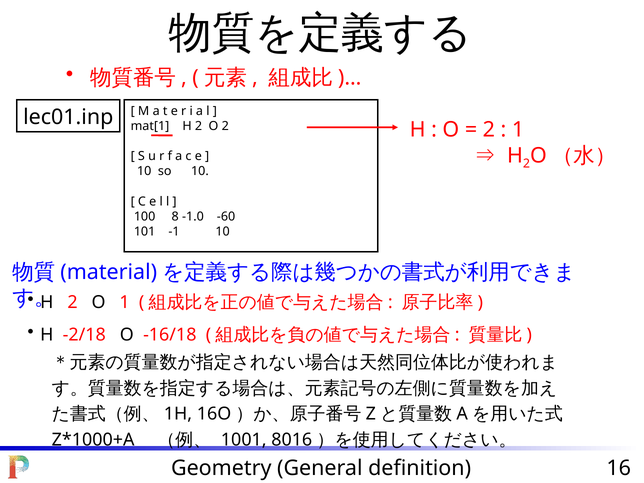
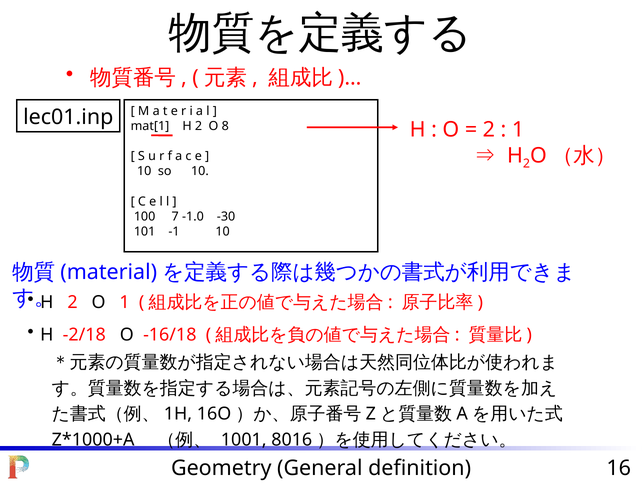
O 2: 2 -> 8 (225, 126)
8: 8 -> 7 (175, 216)
-60: -60 -> -30 (226, 216)
